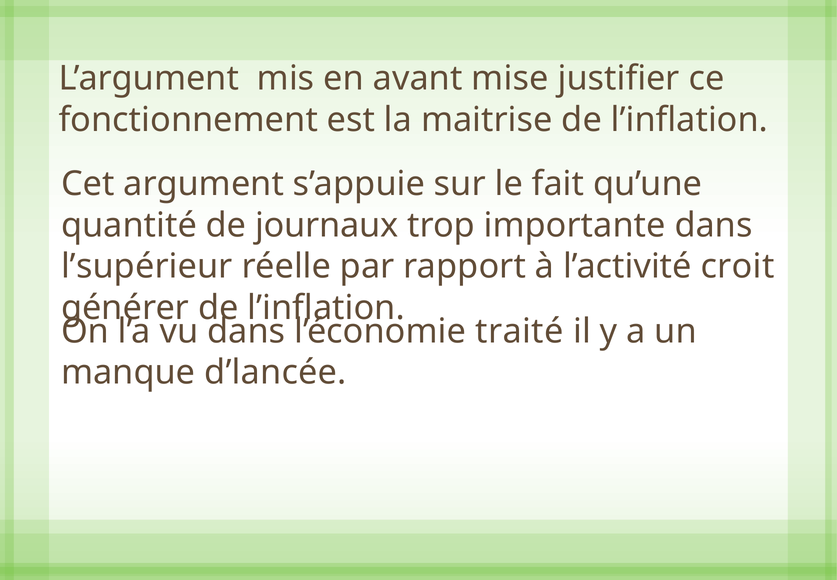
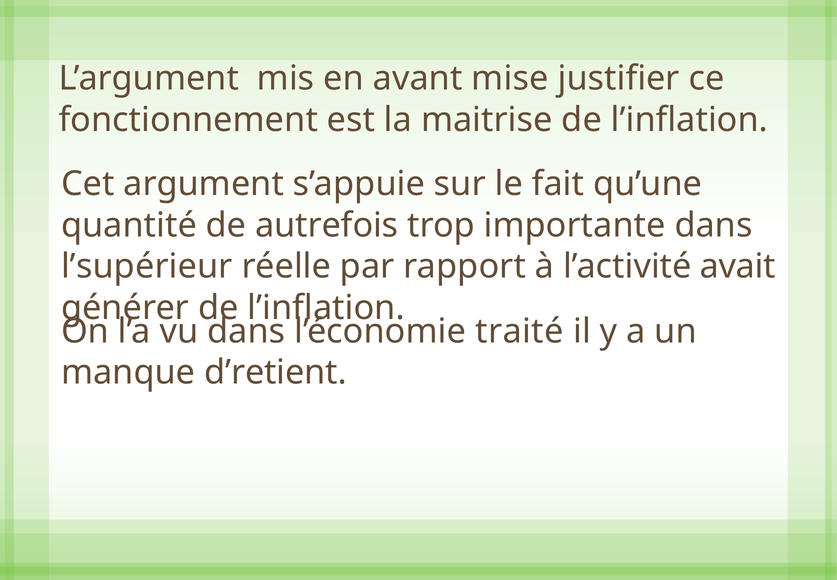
journaux: journaux -> autrefois (327, 225)
croit: croit -> avait (738, 266)
d’lancée: d’lancée -> d’retient (276, 372)
